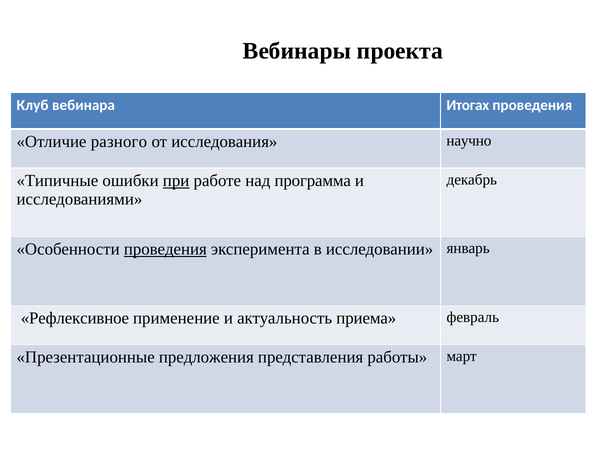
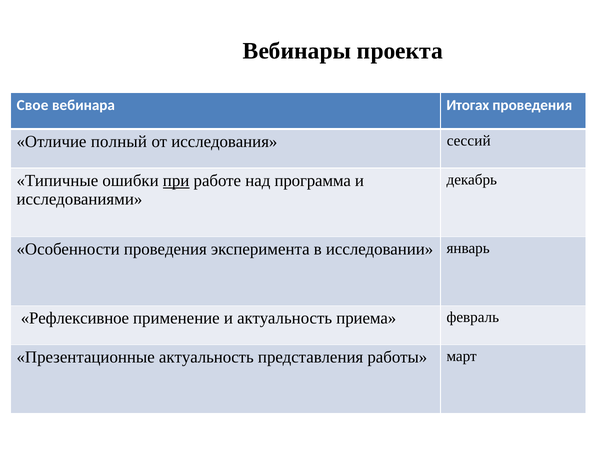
Клуб: Клуб -> Свое (33, 105)
разного: разного -> полный (119, 142)
научно: научно -> сессий (469, 141)
проведения underline: present -> none (165, 249)
Презентационные предложения: предложения -> актуальность (206, 357)
